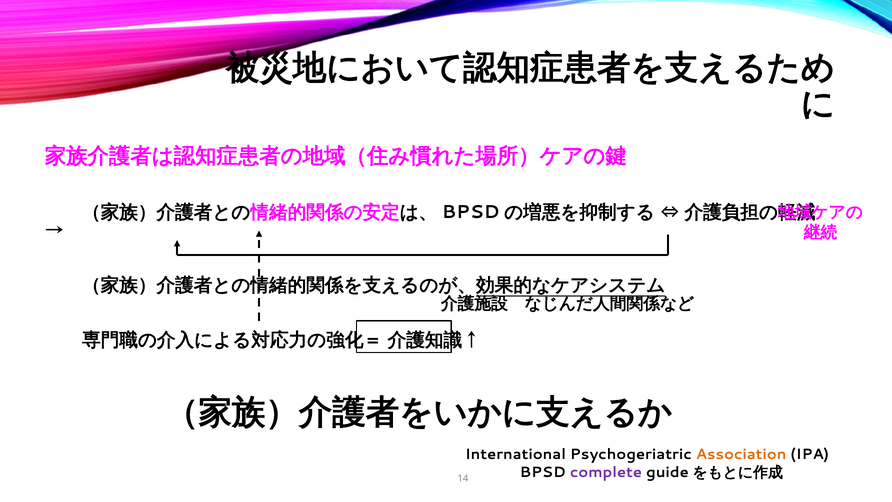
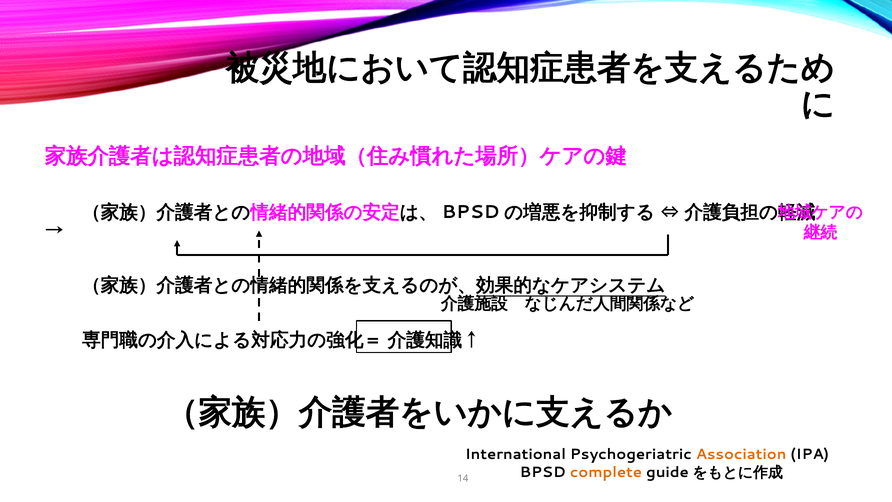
complete colour: purple -> orange (606, 472)
